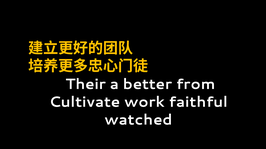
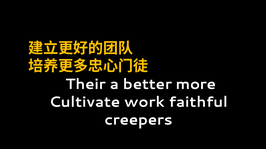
from: from -> more (196, 84)
watched: watched -> creepers (139, 120)
